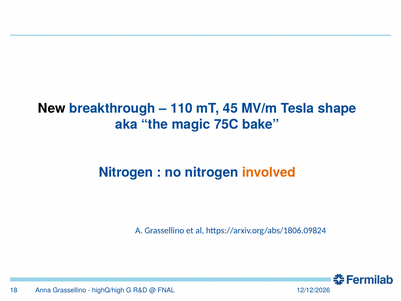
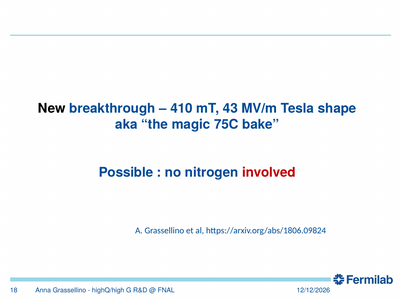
110: 110 -> 410 (181, 108)
45: 45 -> 43 (230, 108)
Nitrogen: Nitrogen -> Possible (126, 172)
involved colour: orange -> red (269, 172)
